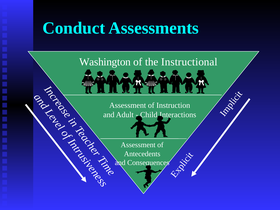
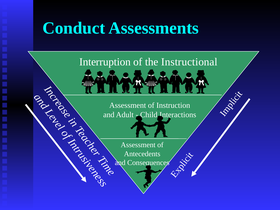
Washington: Washington -> Interruption (105, 62)
